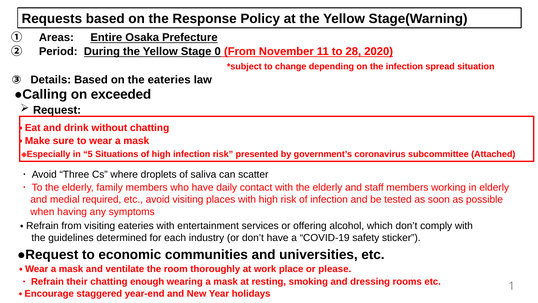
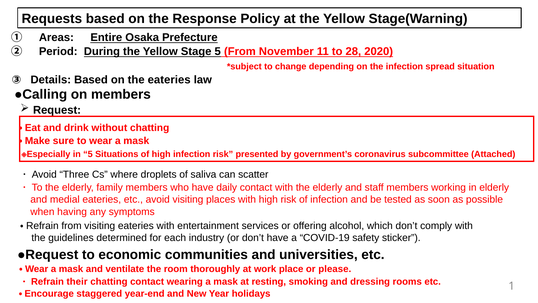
Stage 0: 0 -> 5 (218, 52)
on exceeded: exceeded -> members (121, 94)
medial required: required -> eateries (102, 199)
chatting enough: enough -> contact (147, 281)
